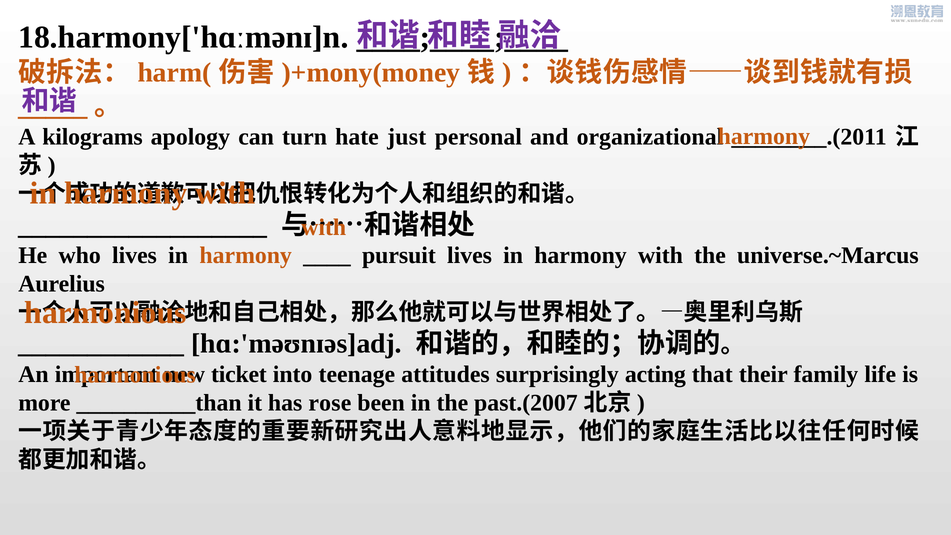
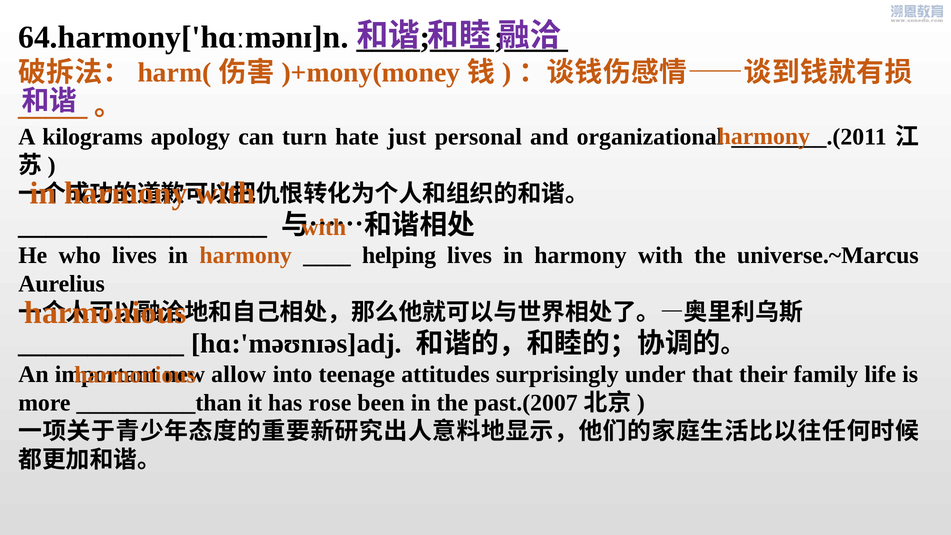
18.harmony['hɑːmənɪ]n: 18.harmony['hɑːmənɪ]n -> 64.harmony['hɑːmənɪ]n (183, 37)
pursuit: pursuit -> helping (399, 256)
ticket: ticket -> allow (239, 374)
acting: acting -> under (655, 374)
